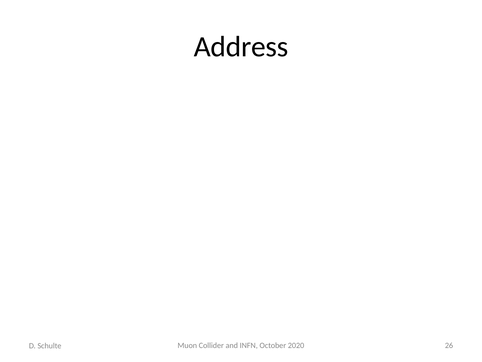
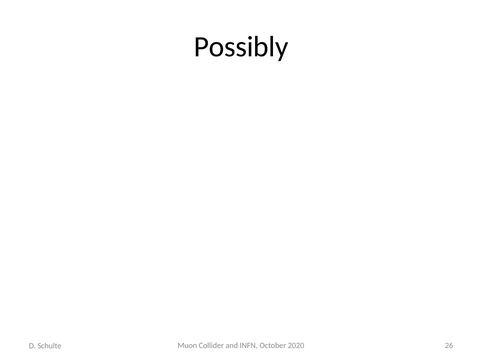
Address: Address -> Possibly (241, 47)
